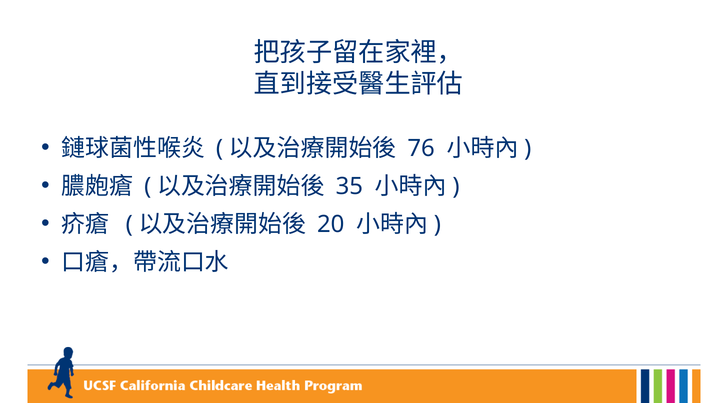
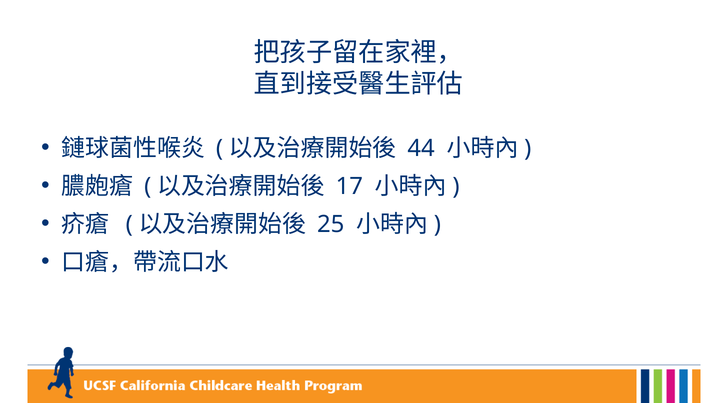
76: 76 -> 44 (421, 148)
35: 35 -> 17 (349, 186)
20: 20 -> 25 (331, 224)
